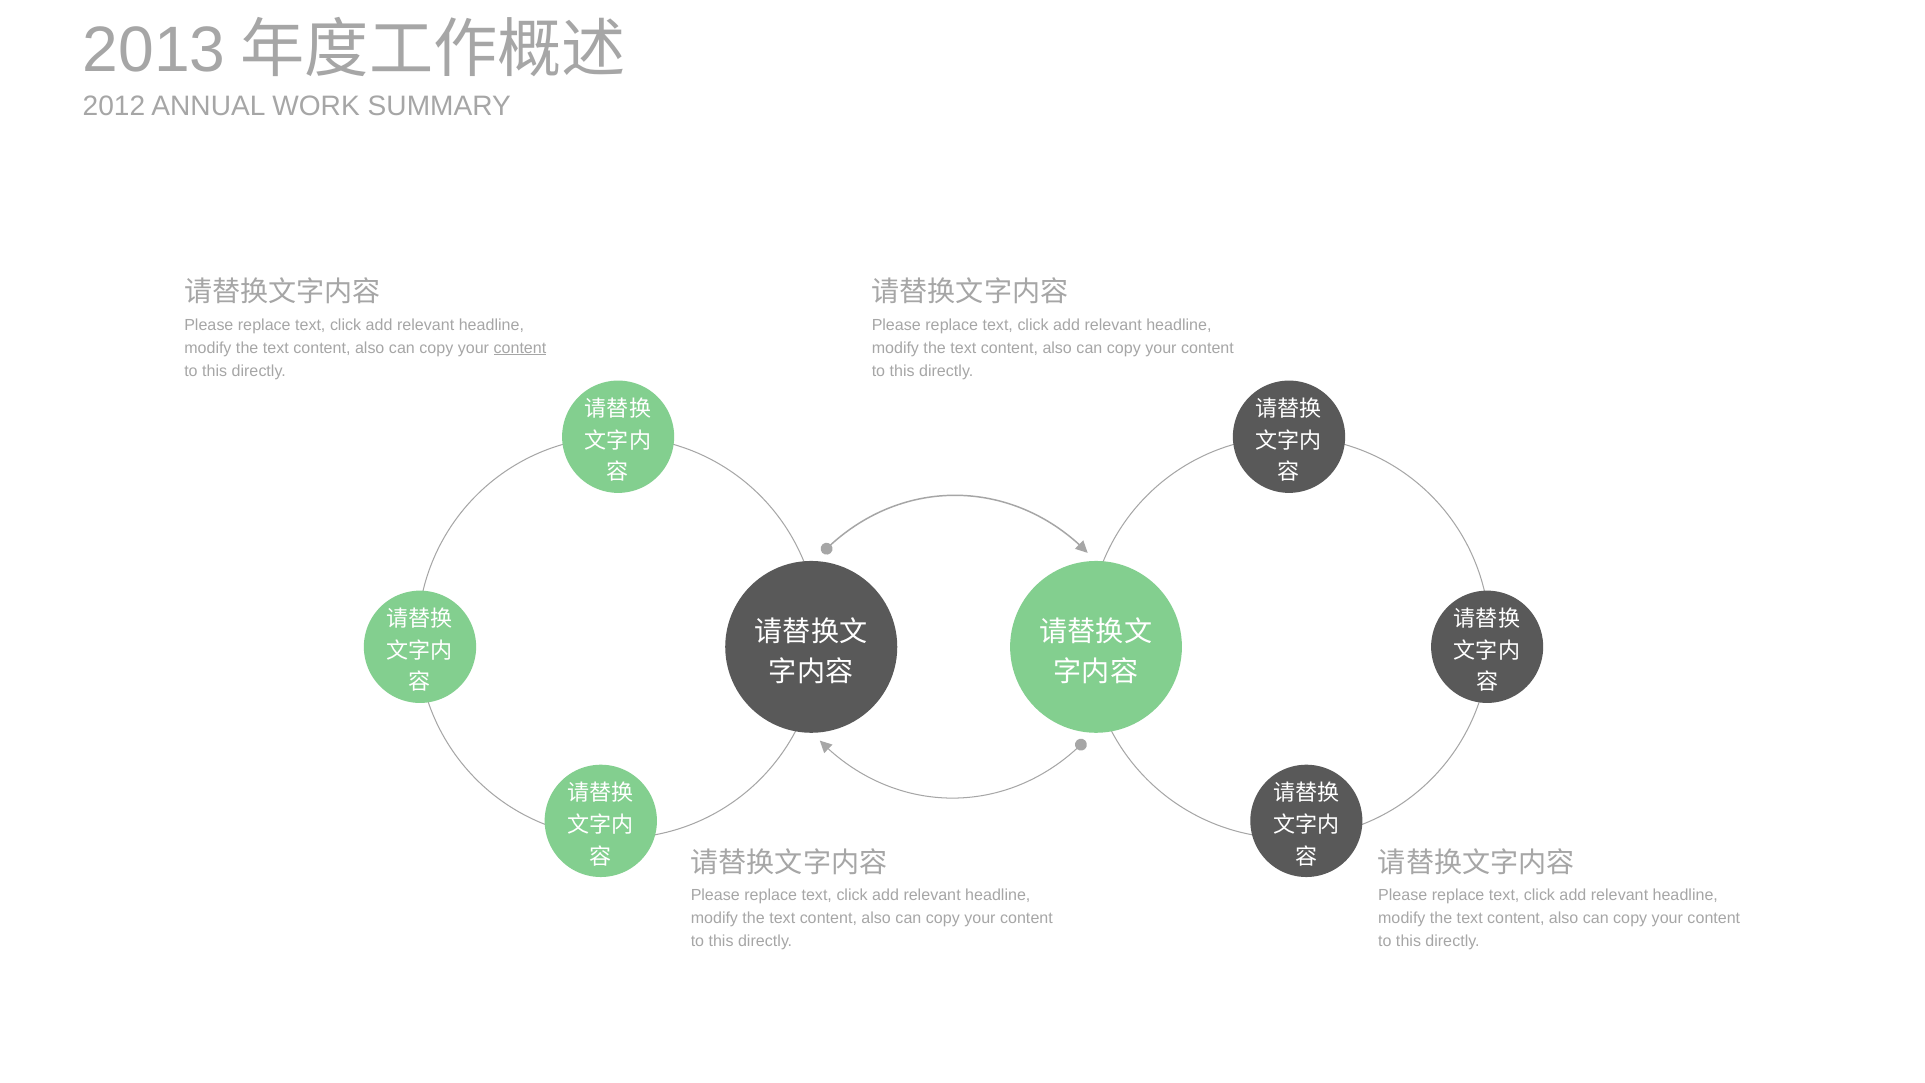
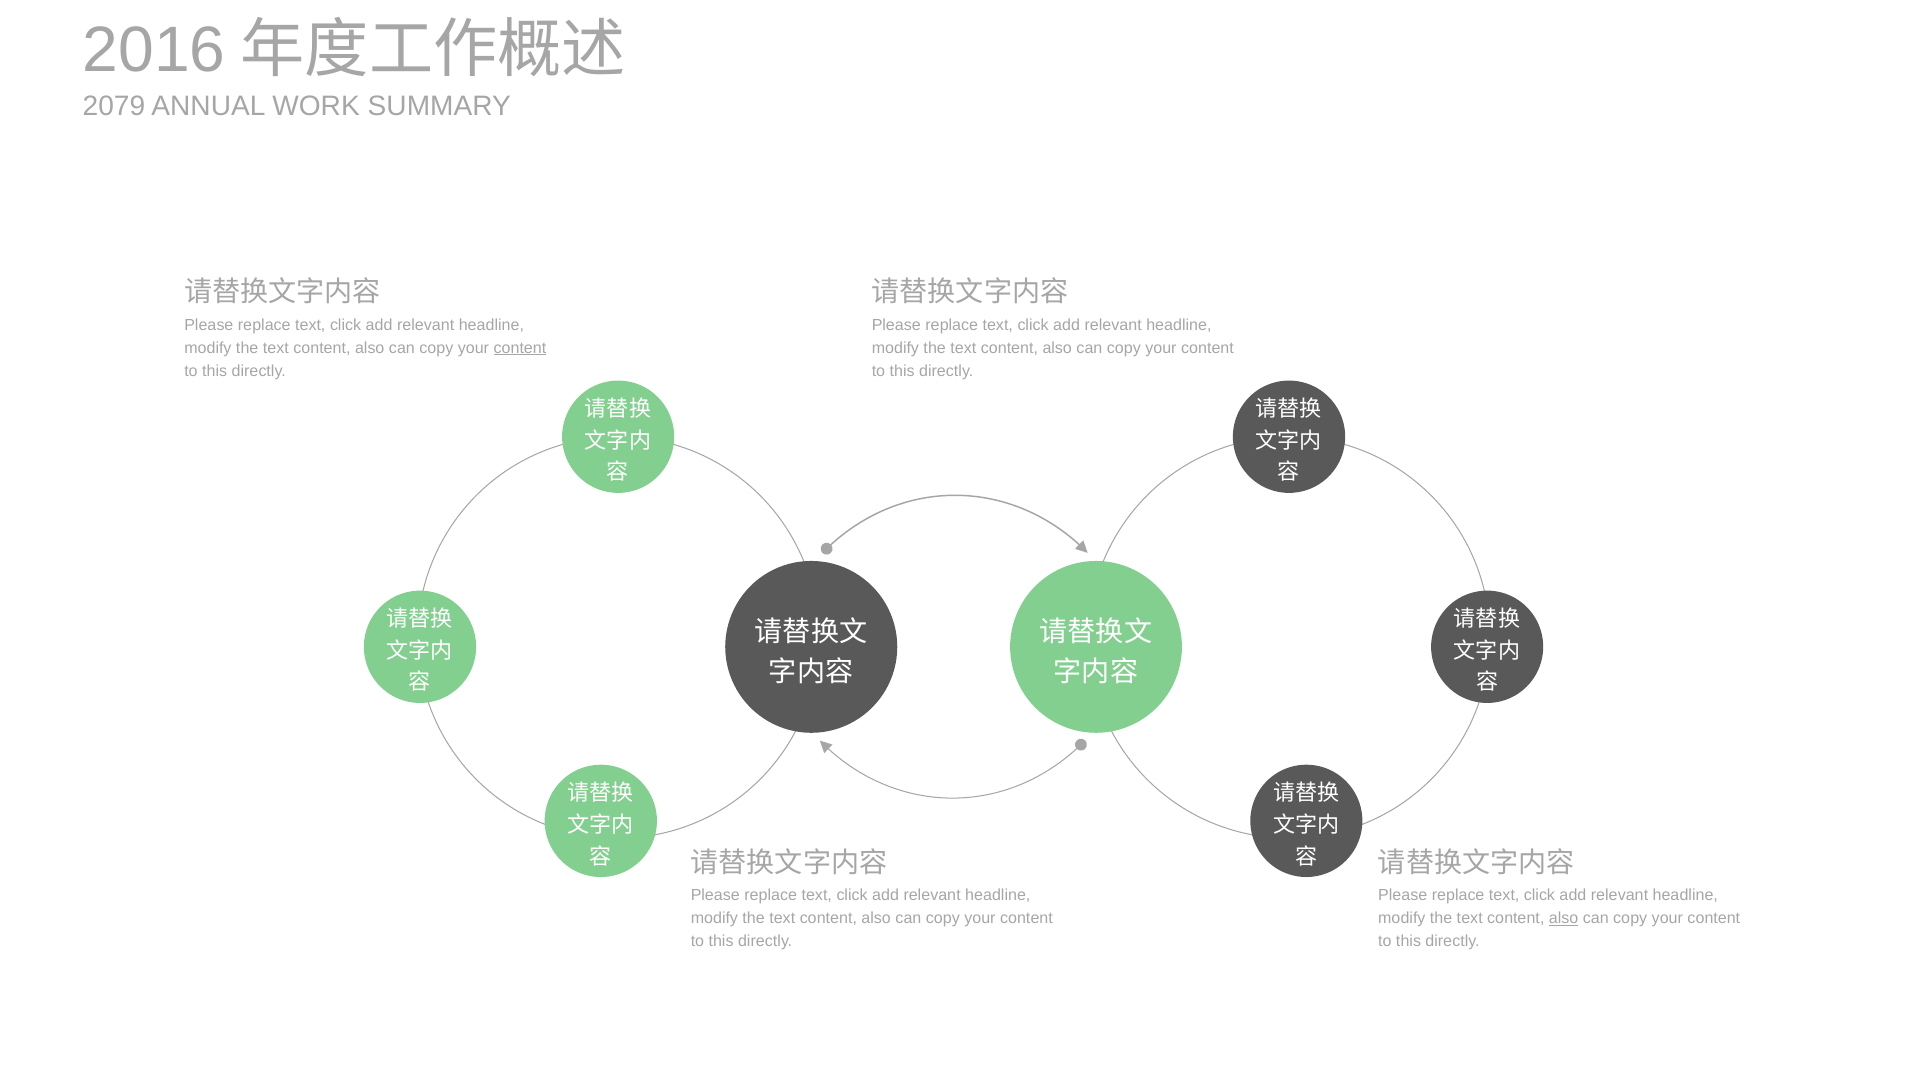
2013: 2013 -> 2016 (154, 51)
2012: 2012 -> 2079 (114, 107)
also underline: none -> present (1564, 918)
